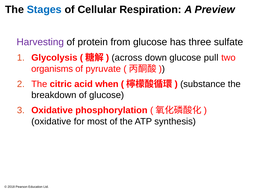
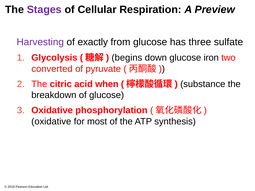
Stages colour: blue -> purple (44, 10)
protein: protein -> exactly (93, 42)
across: across -> begins (127, 58)
pull: pull -> iron (211, 58)
organisms: organisms -> converted (52, 69)
